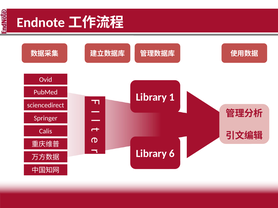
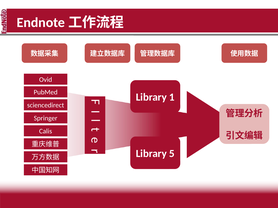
6: 6 -> 5 (172, 154)
